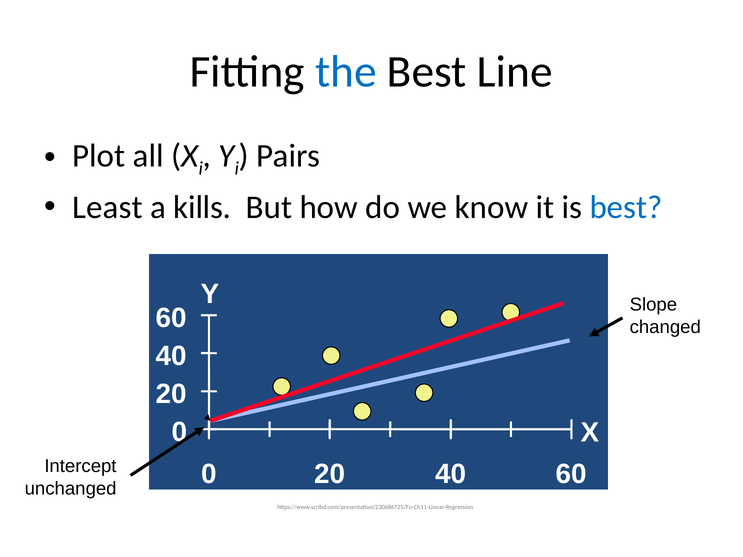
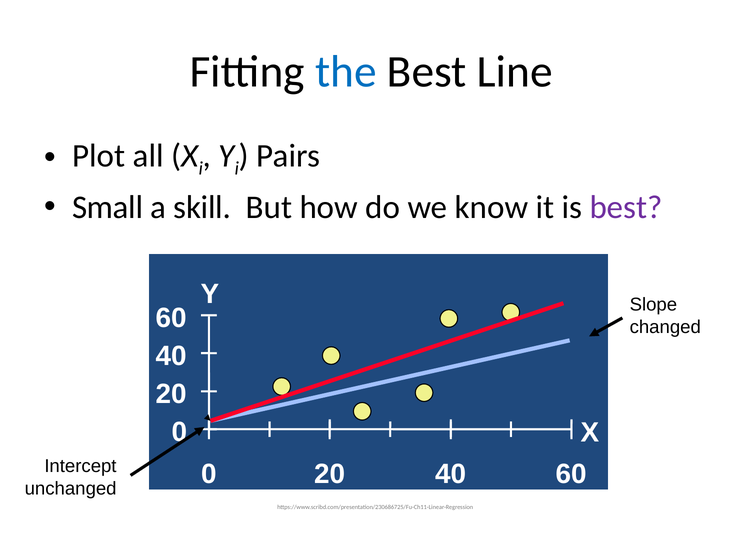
Least: Least -> Small (108, 207)
kills: kills -> skill (202, 207)
best colour: blue -> purple (626, 207)
